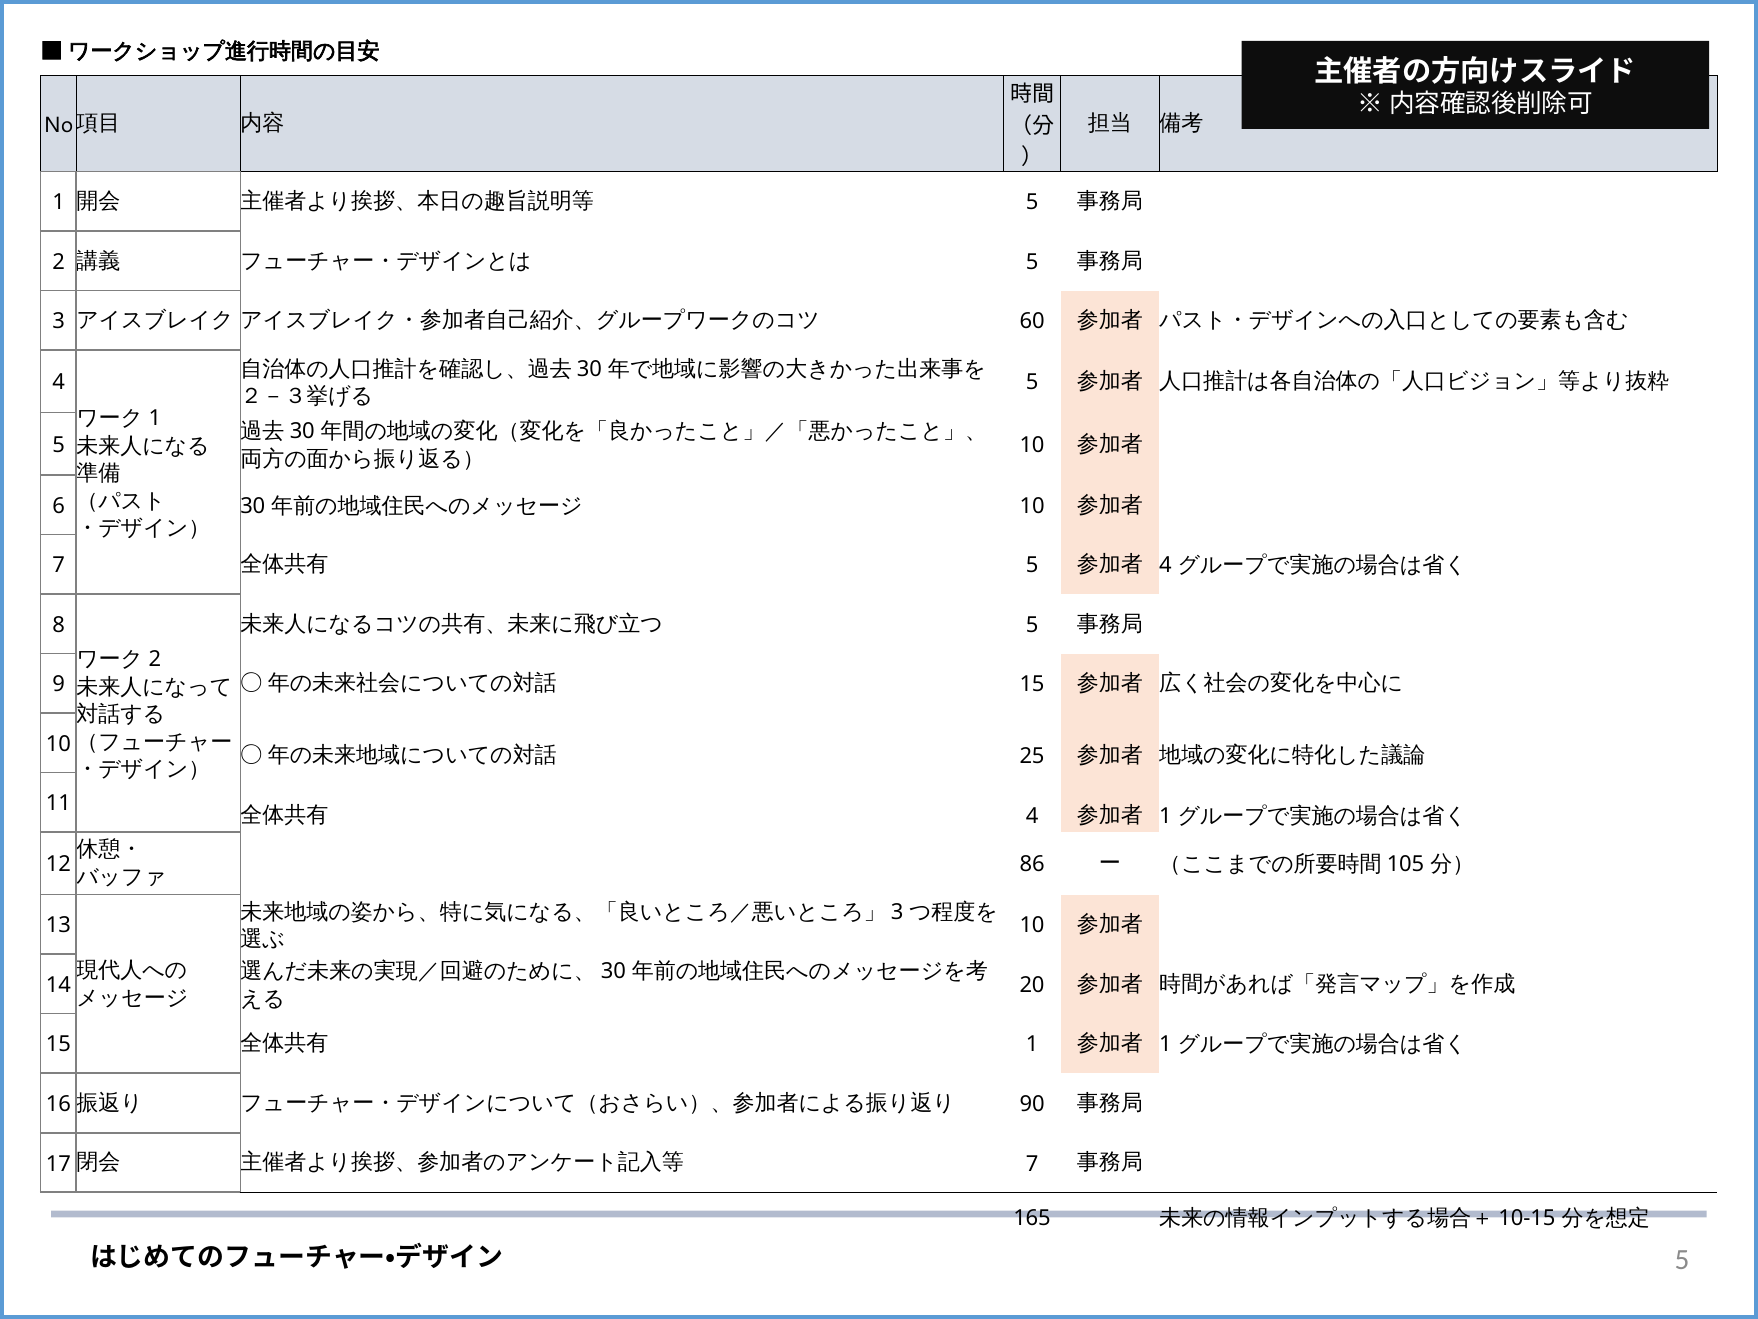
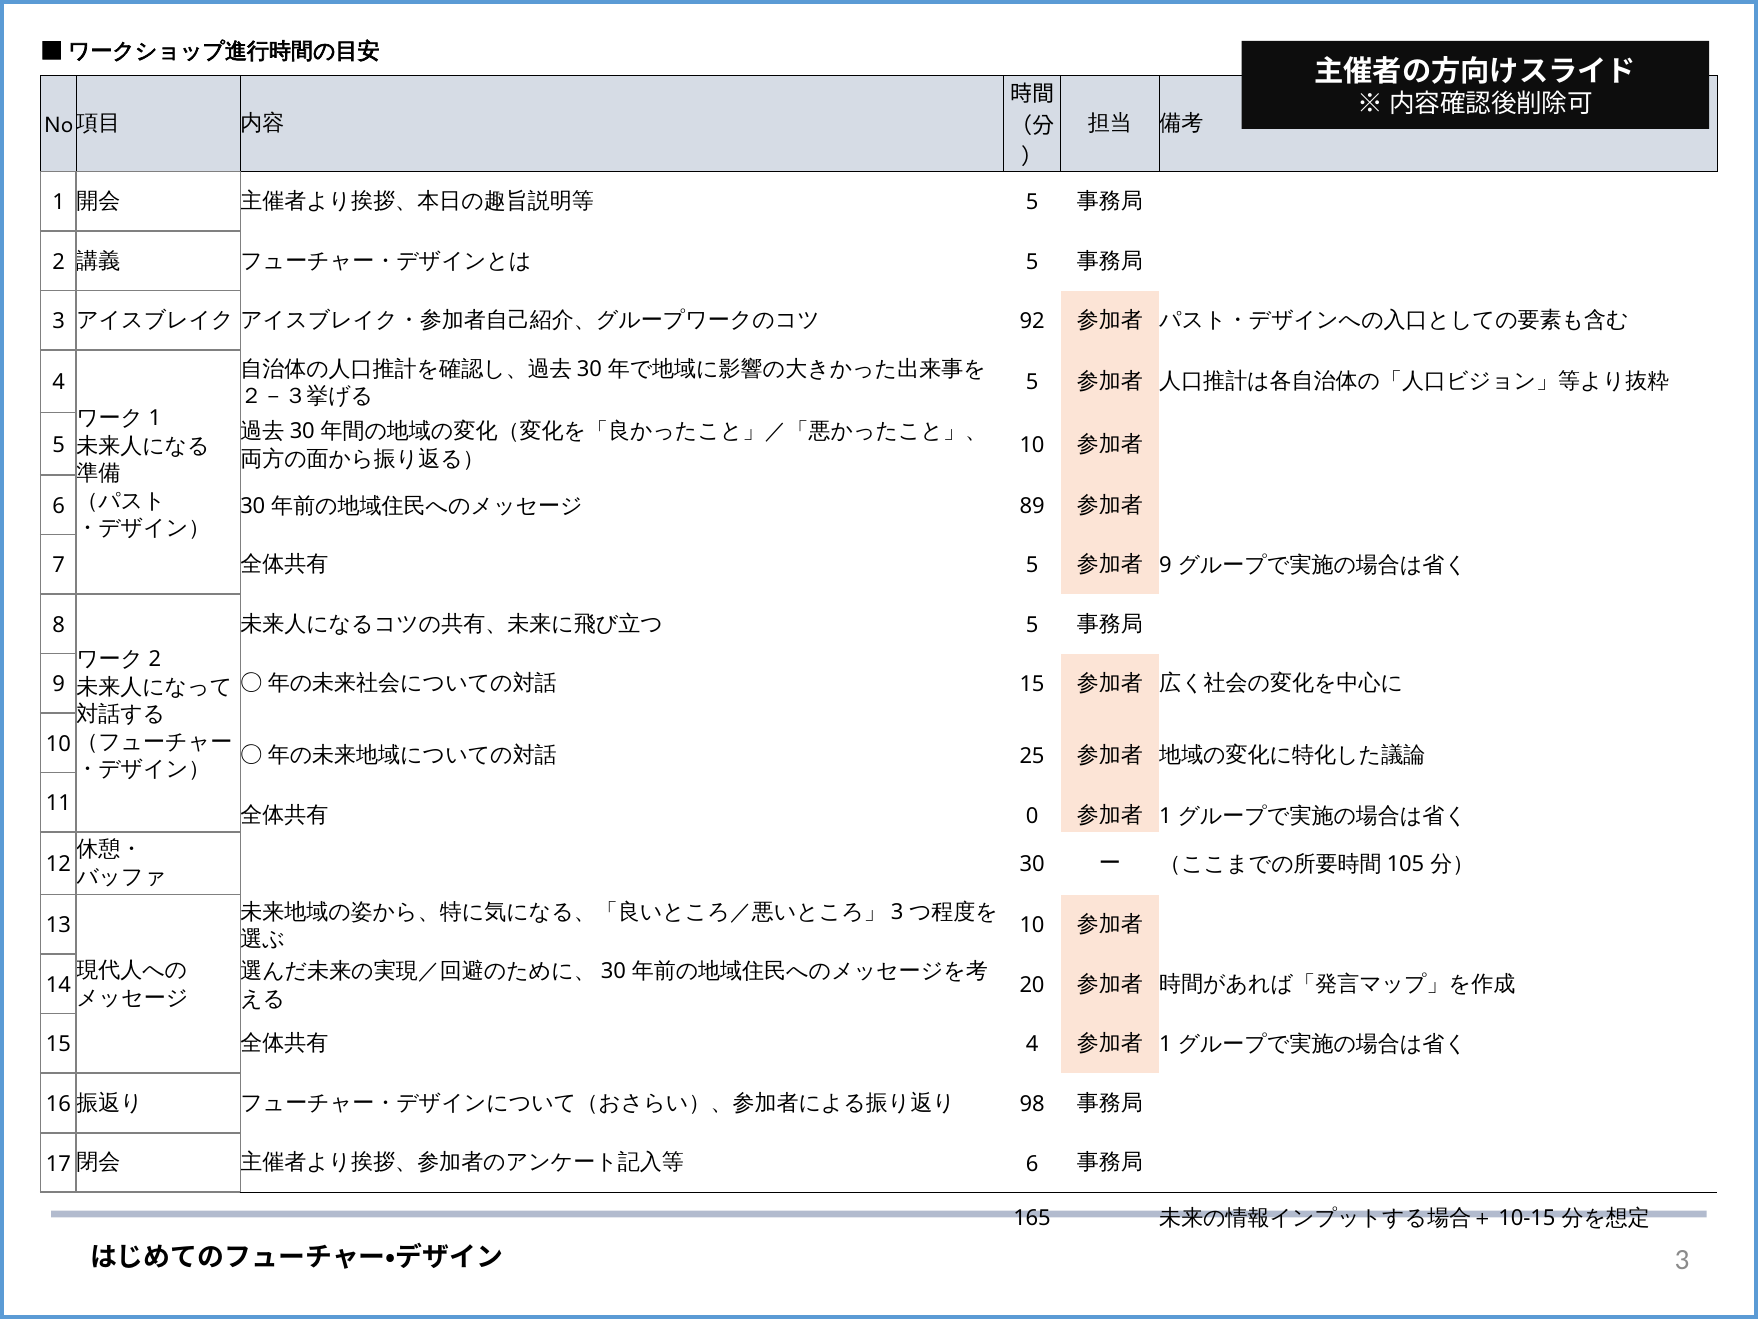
60: 60 -> 92 (1032, 321)
10: 10 -> 89 (1032, 506)
4: 4 -> 9 (1166, 565)
4: 4 -> 0 (1032, 816)
86: 86 -> 30 (1032, 864)
1: 1 -> 4 (1032, 1044)
90: 90 -> 98 (1032, 1104)
7: 7 -> 6 (1032, 1163)
5: 5 -> 3 (1682, 1259)
